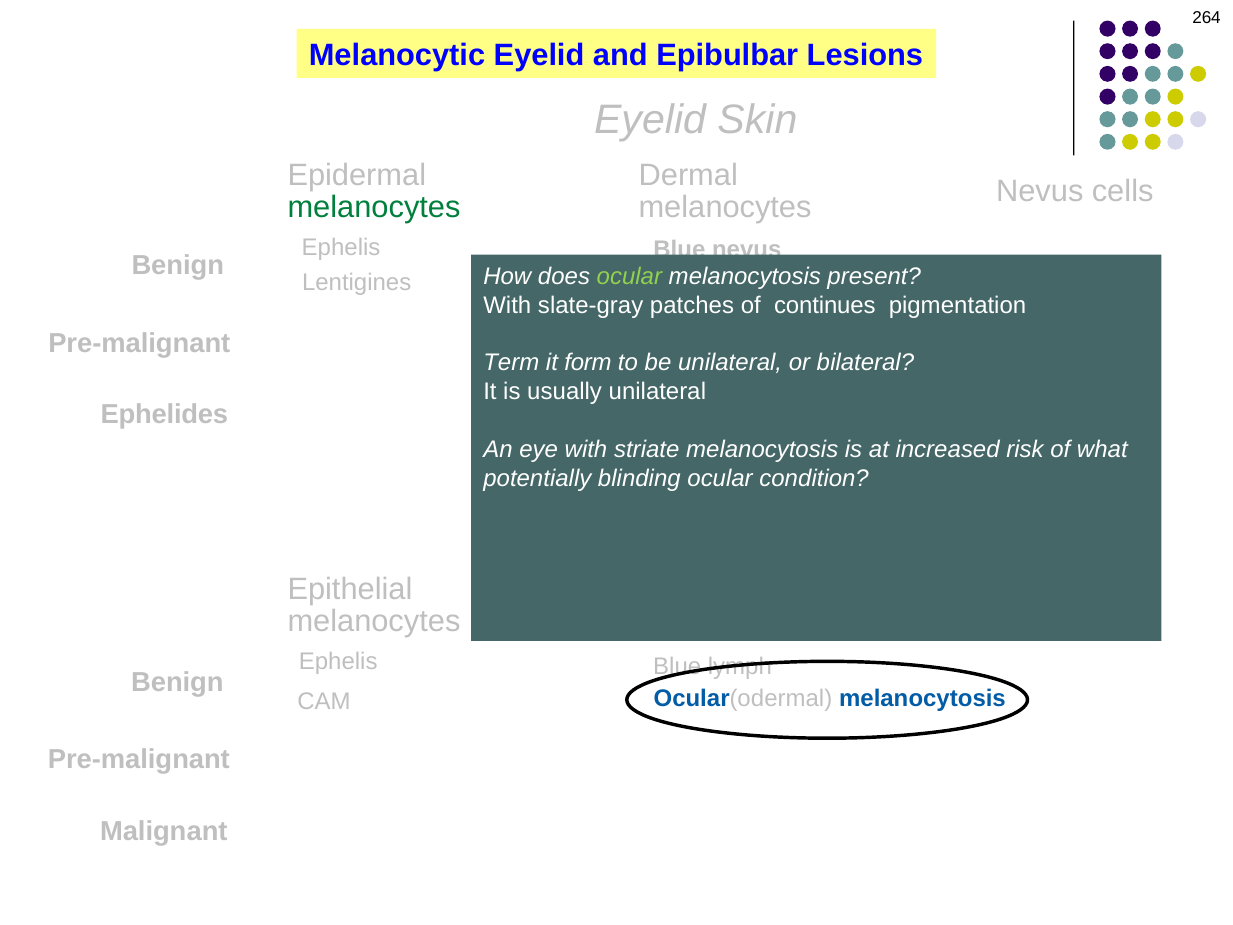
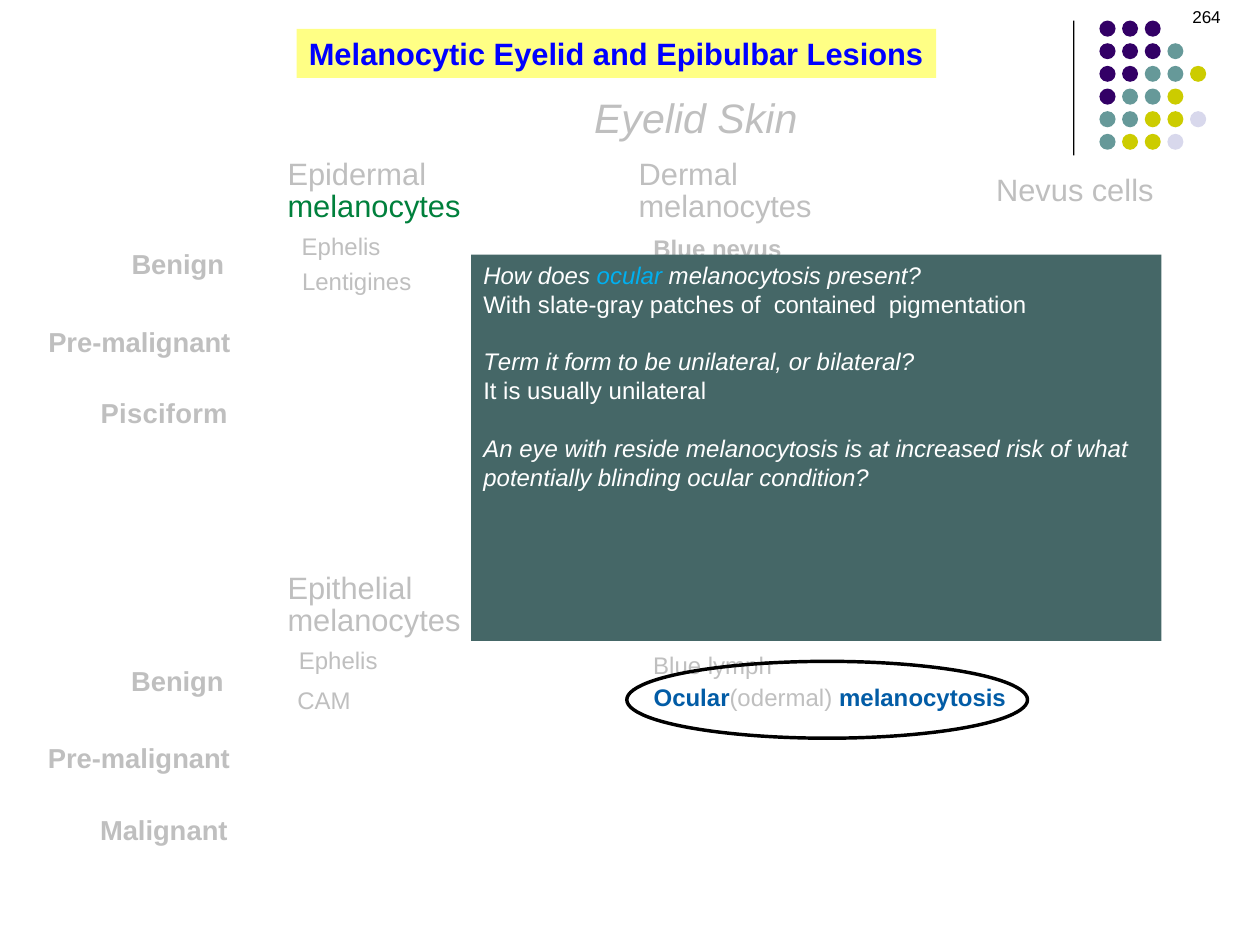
ocular colour: light green -> light blue (629, 277)
continues: continues -> contained (825, 305)
Ephelides: Ephelides -> Pisciform (164, 415)
striate: striate -> reside (647, 449)
